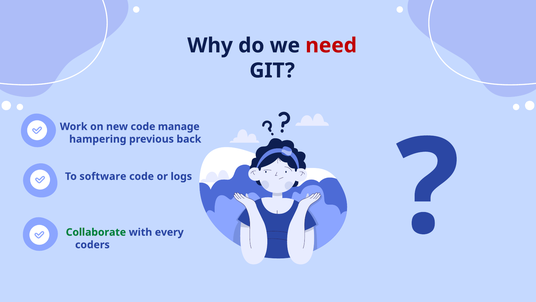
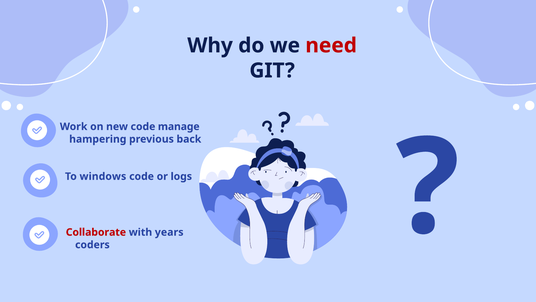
software: software -> windows (103, 176)
Collaborate colour: green -> red (96, 232)
every: every -> years (169, 232)
